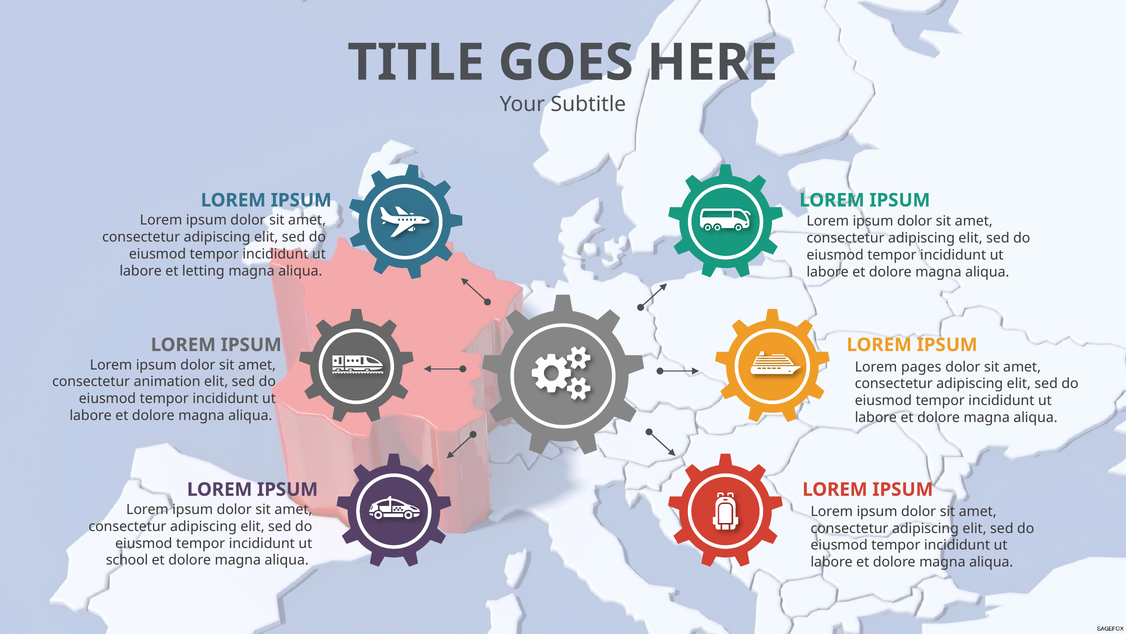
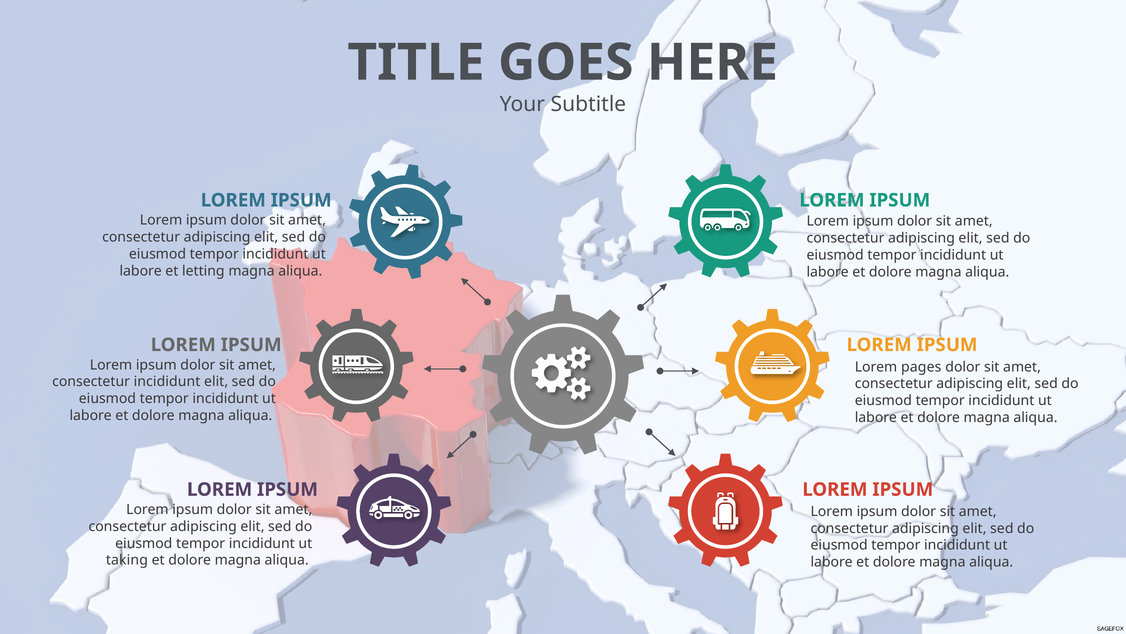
consectetur animation: animation -> incididunt (167, 381)
school: school -> taking (127, 560)
